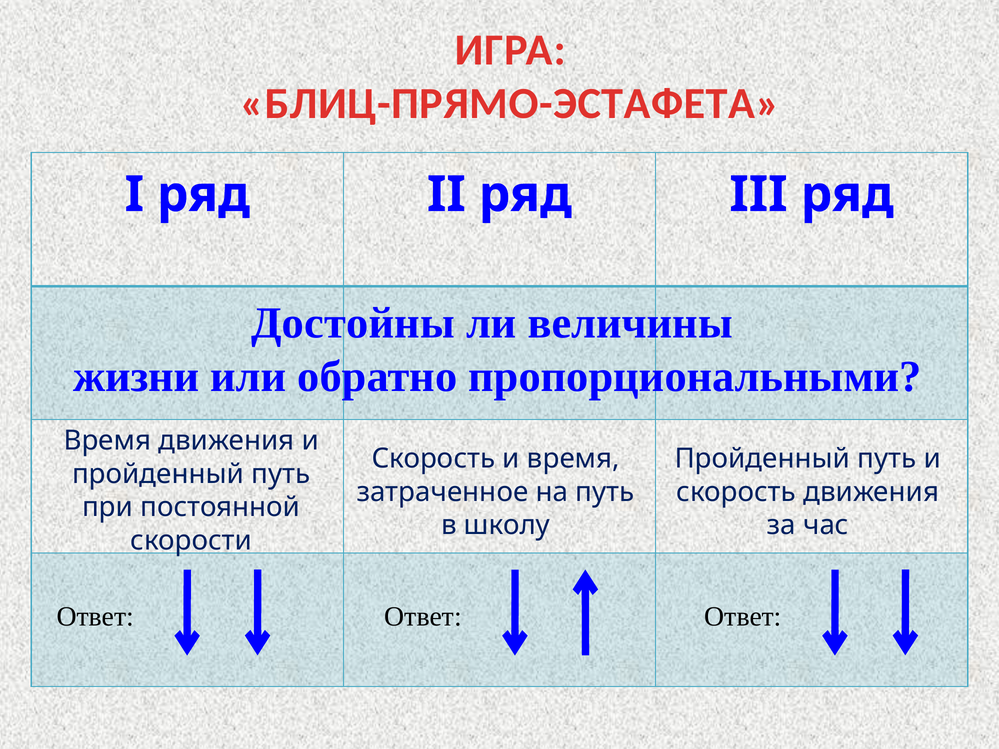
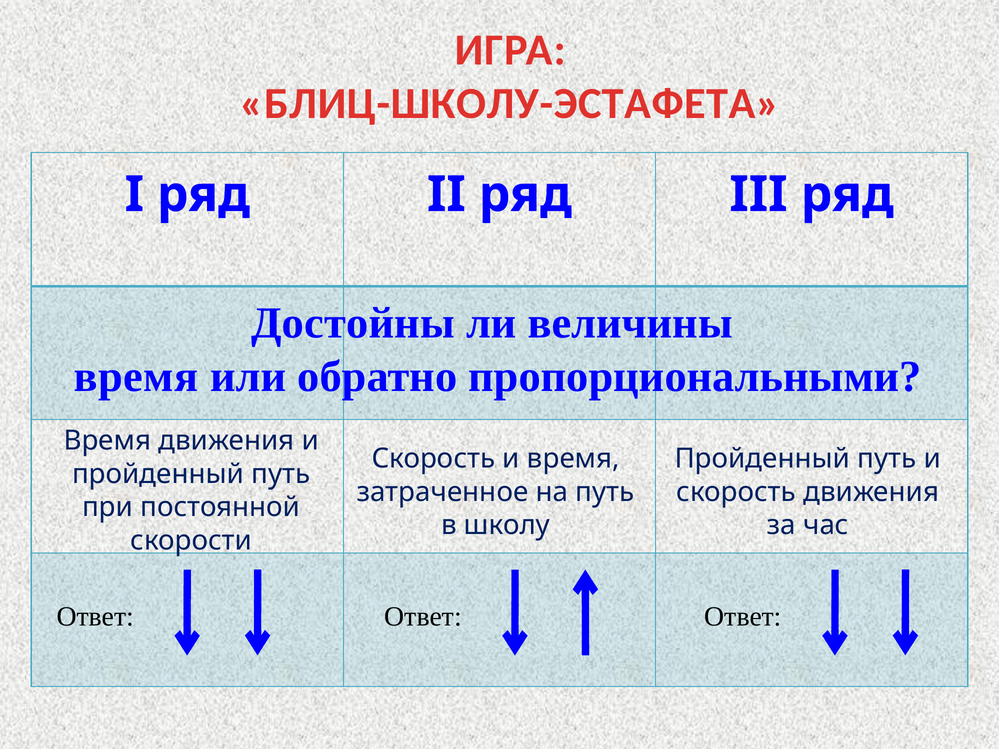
БЛИЦ-ПРЯМО-ЭСТАФЕТА: БЛИЦ-ПРЯМО-ЭСТАФЕТА -> БЛИЦ-ШКОЛУ-ЭСТАФЕТА (510, 104)
жизни: жизни -> время (136, 377)
